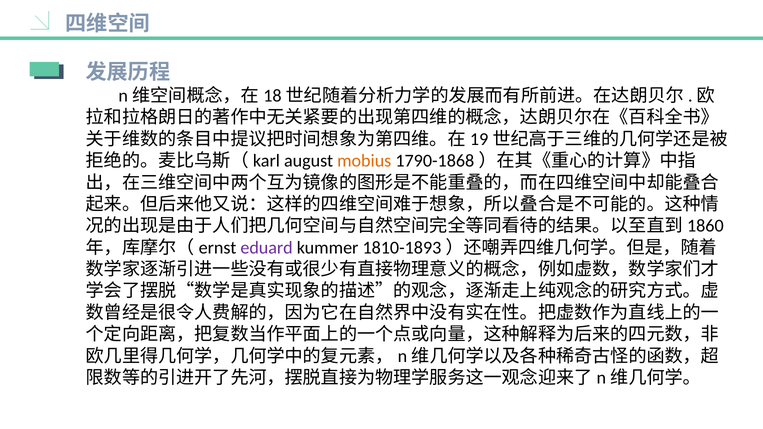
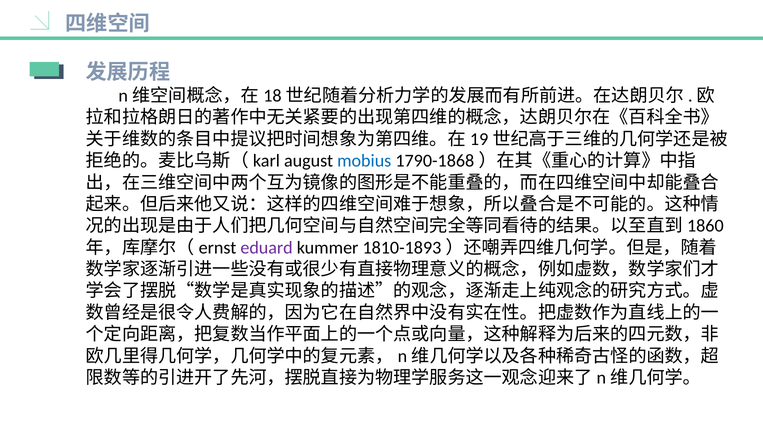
mobius colour: orange -> blue (364, 161)
